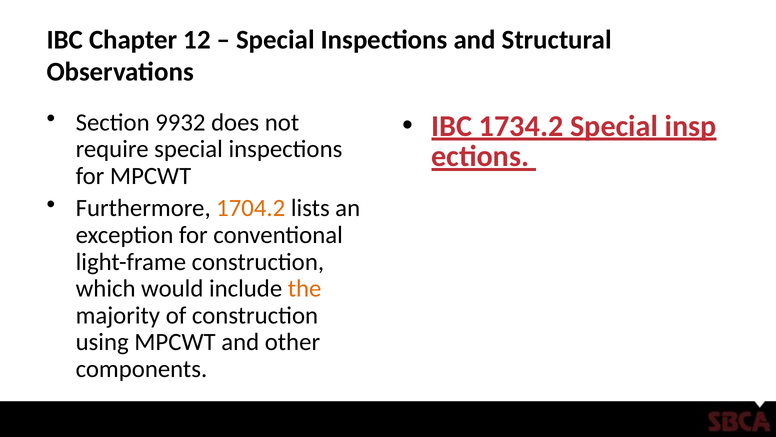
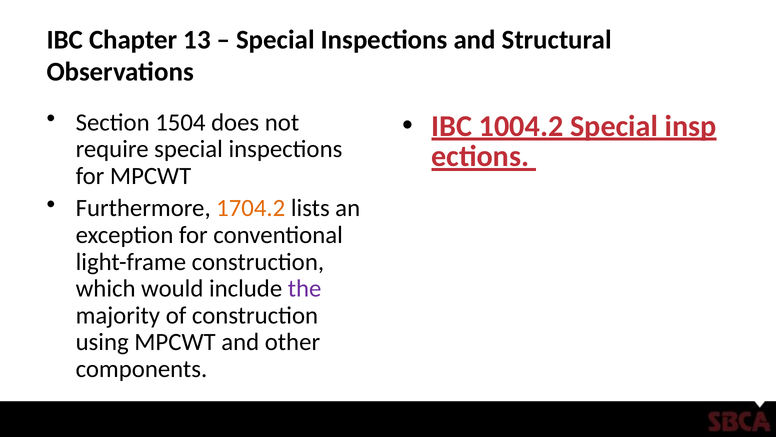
12: 12 -> 13 (197, 40)
9932: 9932 -> 1504 (180, 122)
1734.2: 1734.2 -> 1004.2 (521, 126)
the colour: orange -> purple (305, 288)
